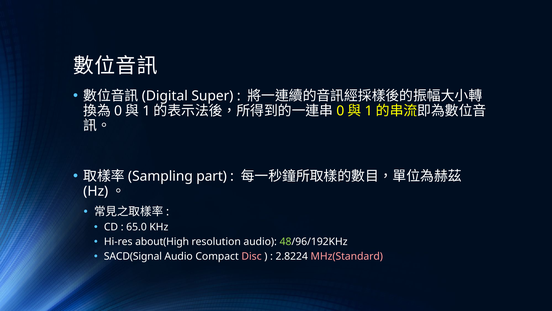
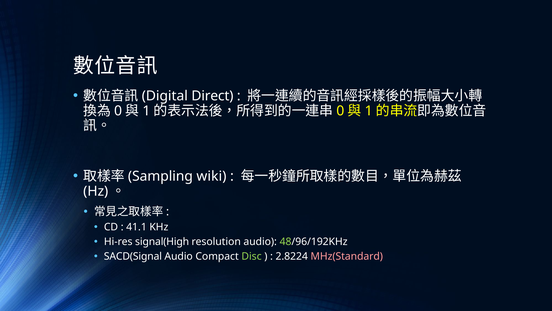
Super: Super -> Direct (212, 96)
part: part -> wiki (211, 176)
65.0: 65.0 -> 41.1 (136, 227)
about(High: about(High -> signal(High (162, 241)
Disc colour: pink -> light green (252, 256)
